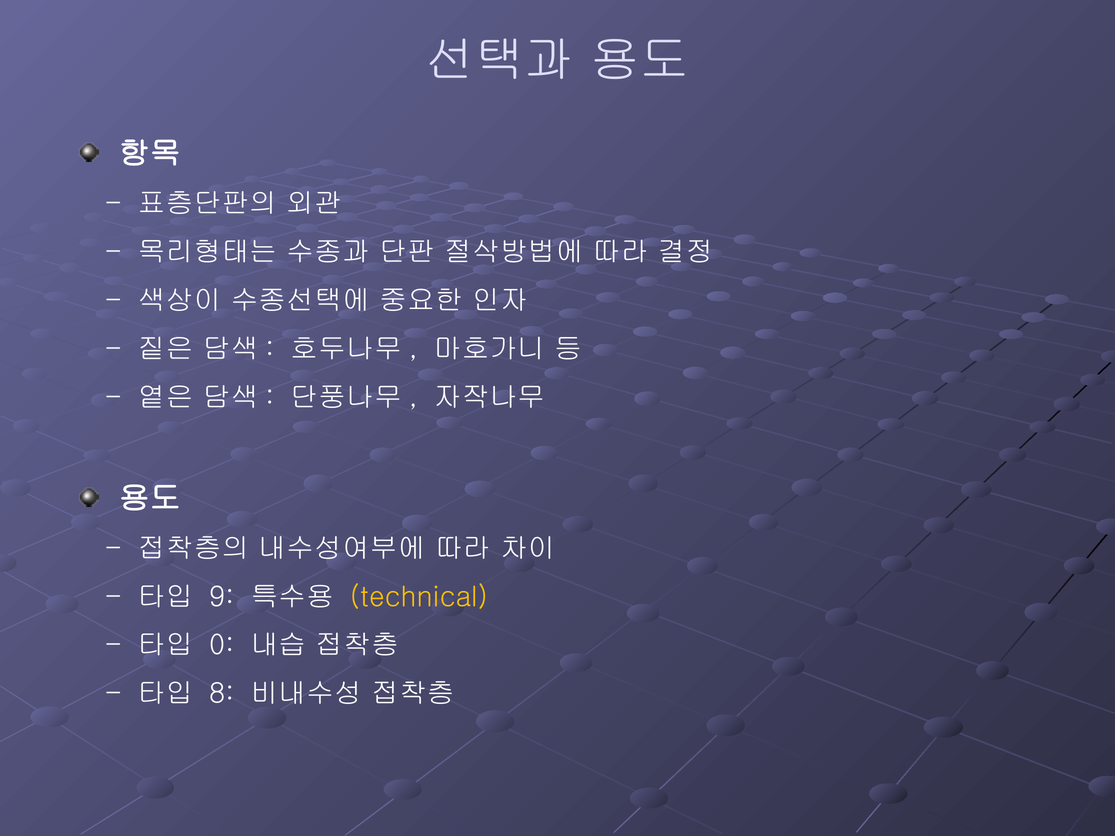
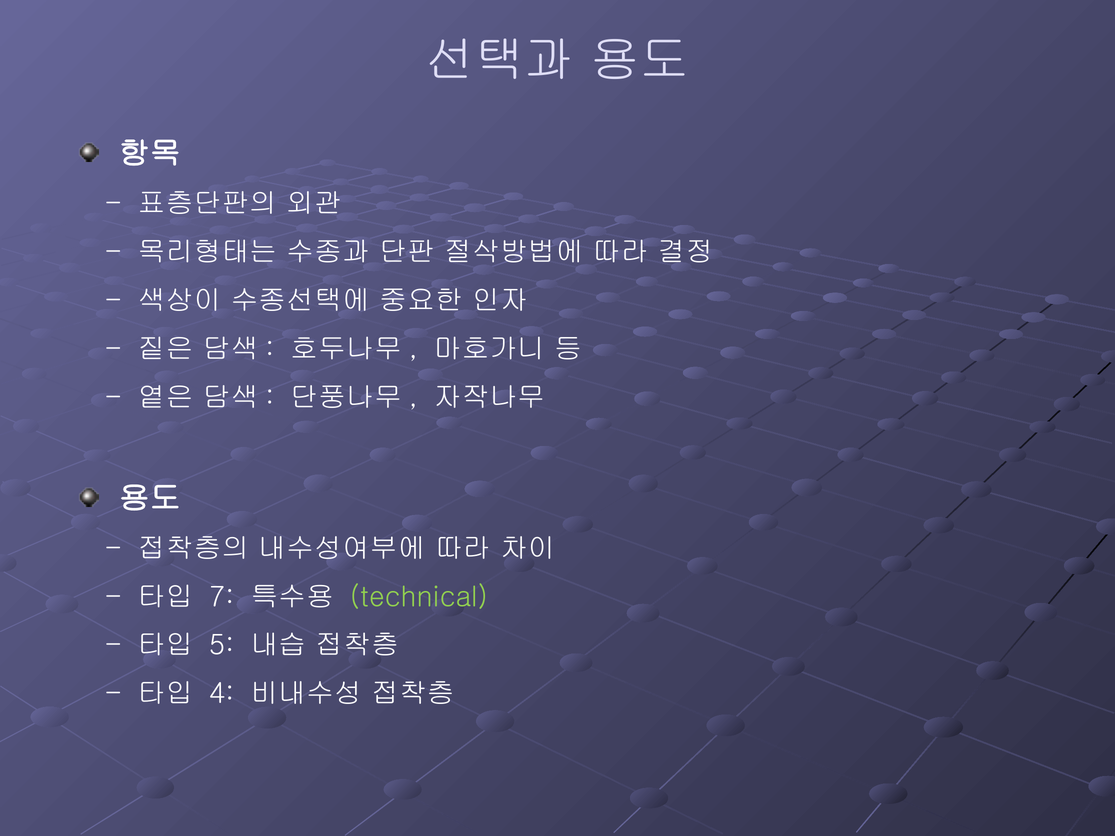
9: 9 -> 7 (222, 597)
technical colour: yellow -> light green (419, 597)
0: 0 -> 5 (222, 645)
8: 8 -> 4 (222, 694)
